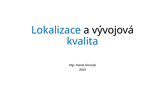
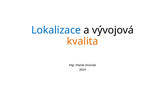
kvalita colour: blue -> orange (82, 41)
